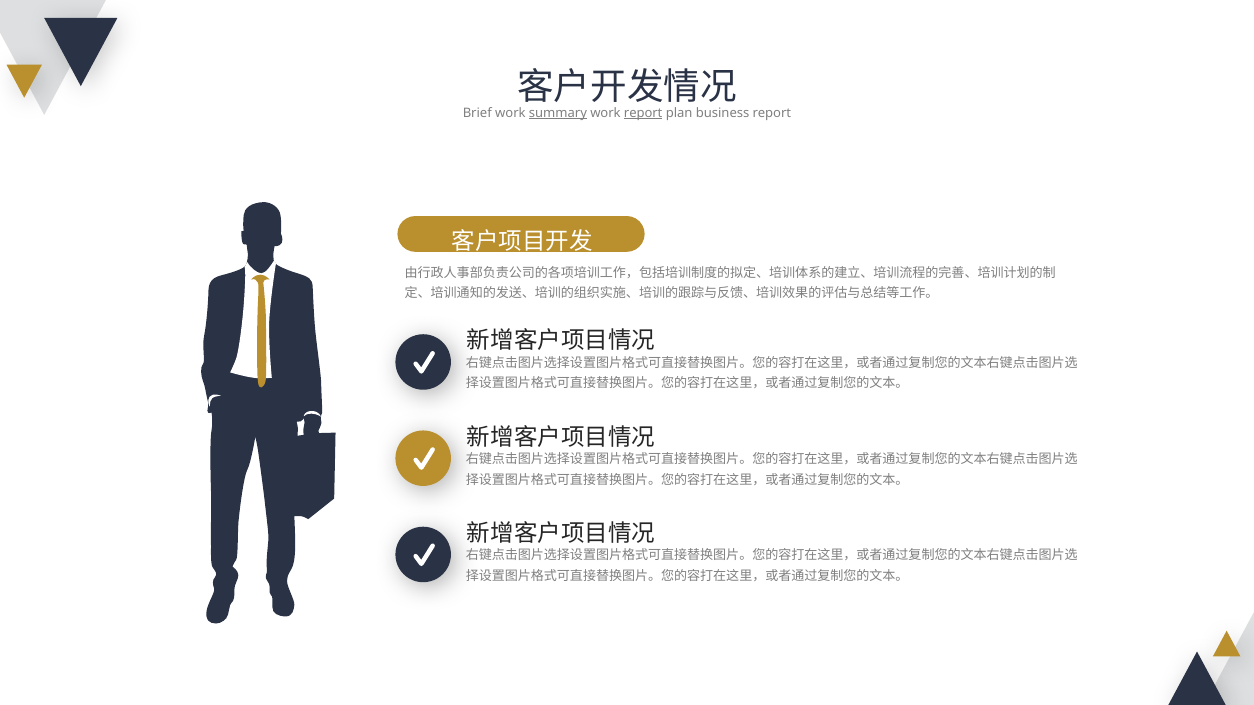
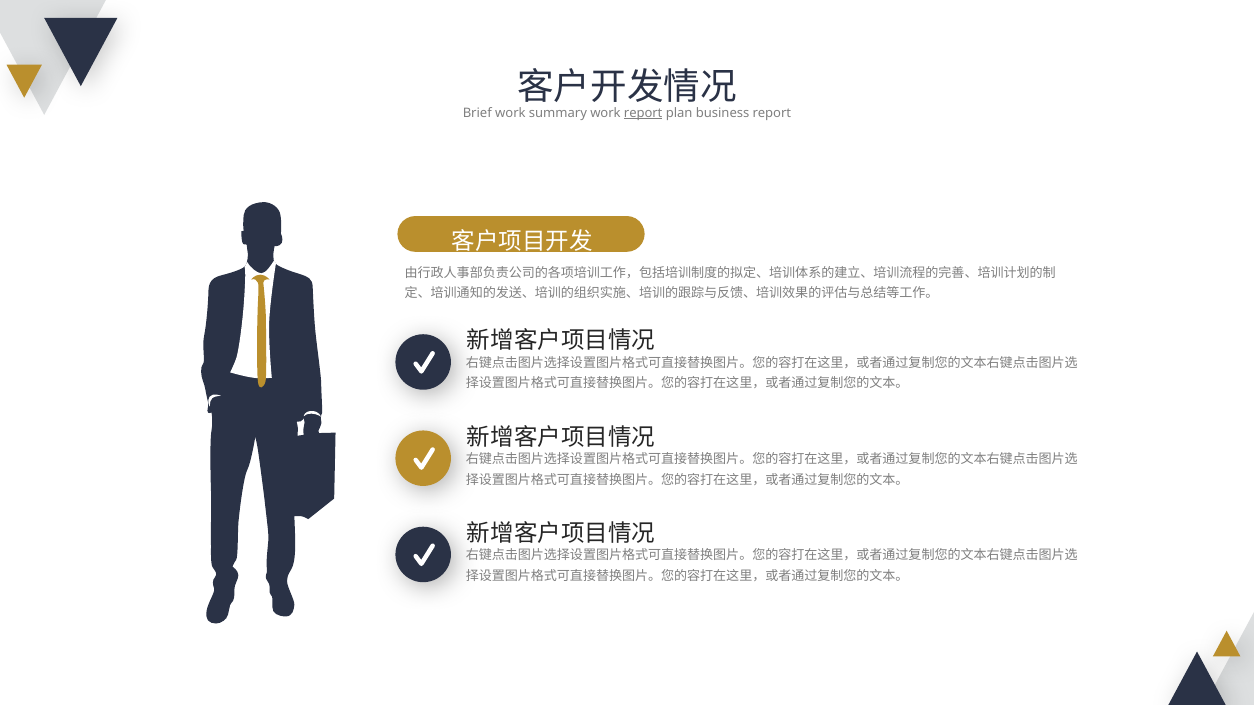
summary underline: present -> none (558, 113)
